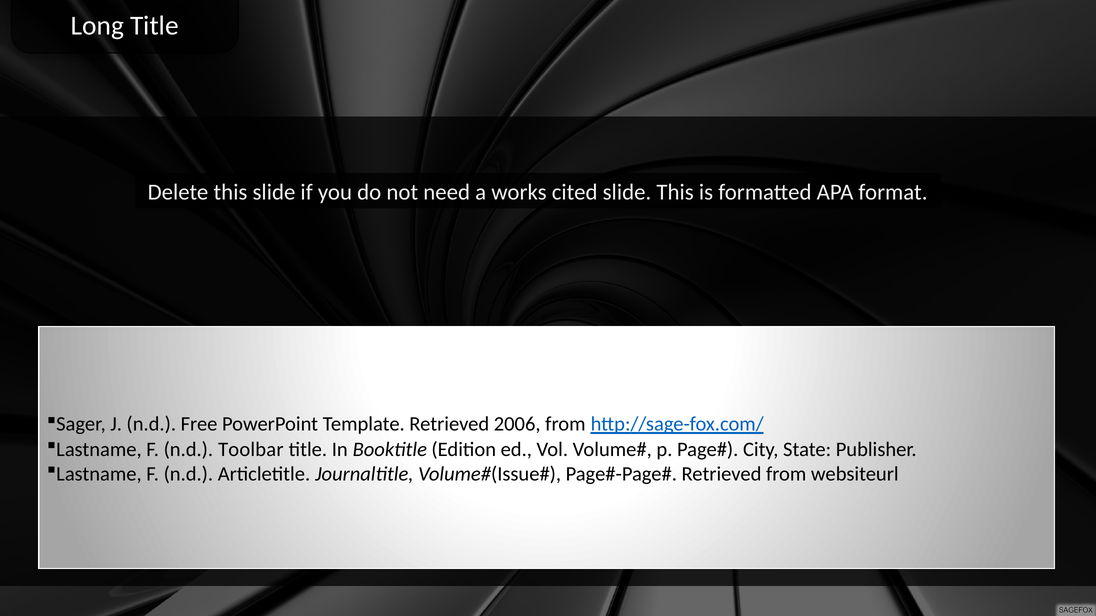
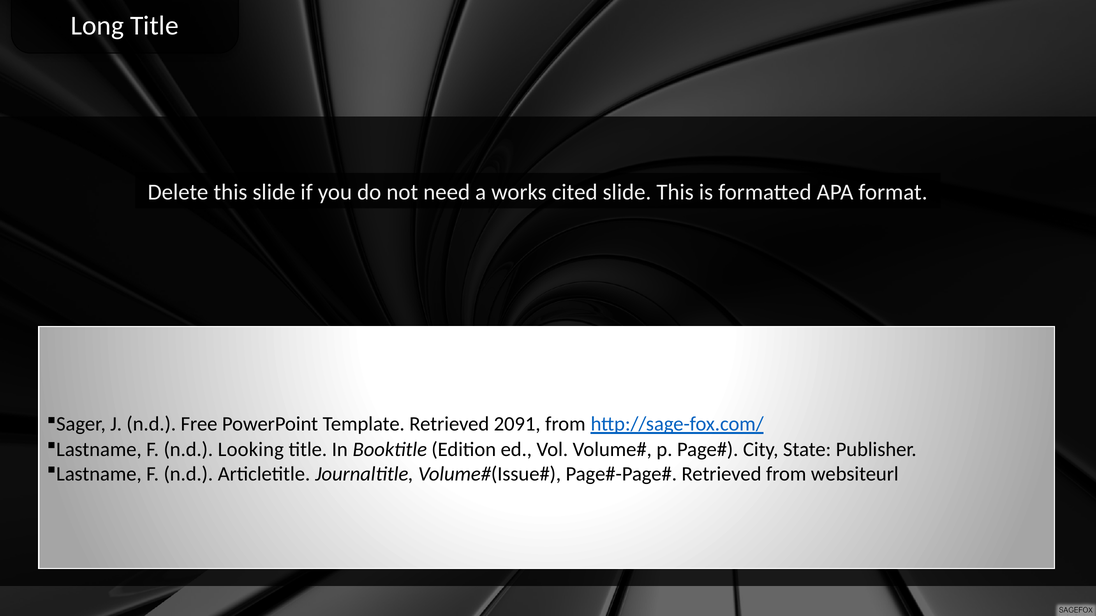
2006: 2006 -> 2091 (517, 425)
Toolbar: Toolbar -> Looking (251, 450)
